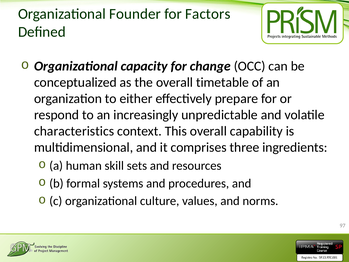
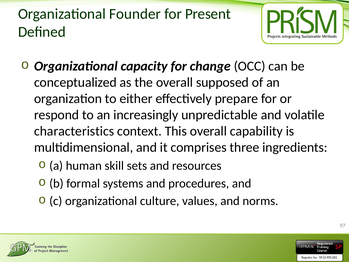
Factors: Factors -> Present (208, 14)
timetable: timetable -> supposed (222, 82)
